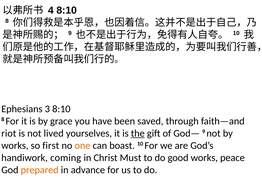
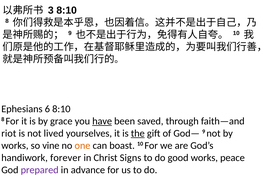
4: 4 -> 3 (51, 10)
3: 3 -> 6 (47, 109)
have underline: none -> present (102, 121)
first: first -> vine (51, 146)
coming: coming -> forever (66, 158)
Must: Must -> Signs (131, 158)
prepared colour: orange -> purple (40, 170)
